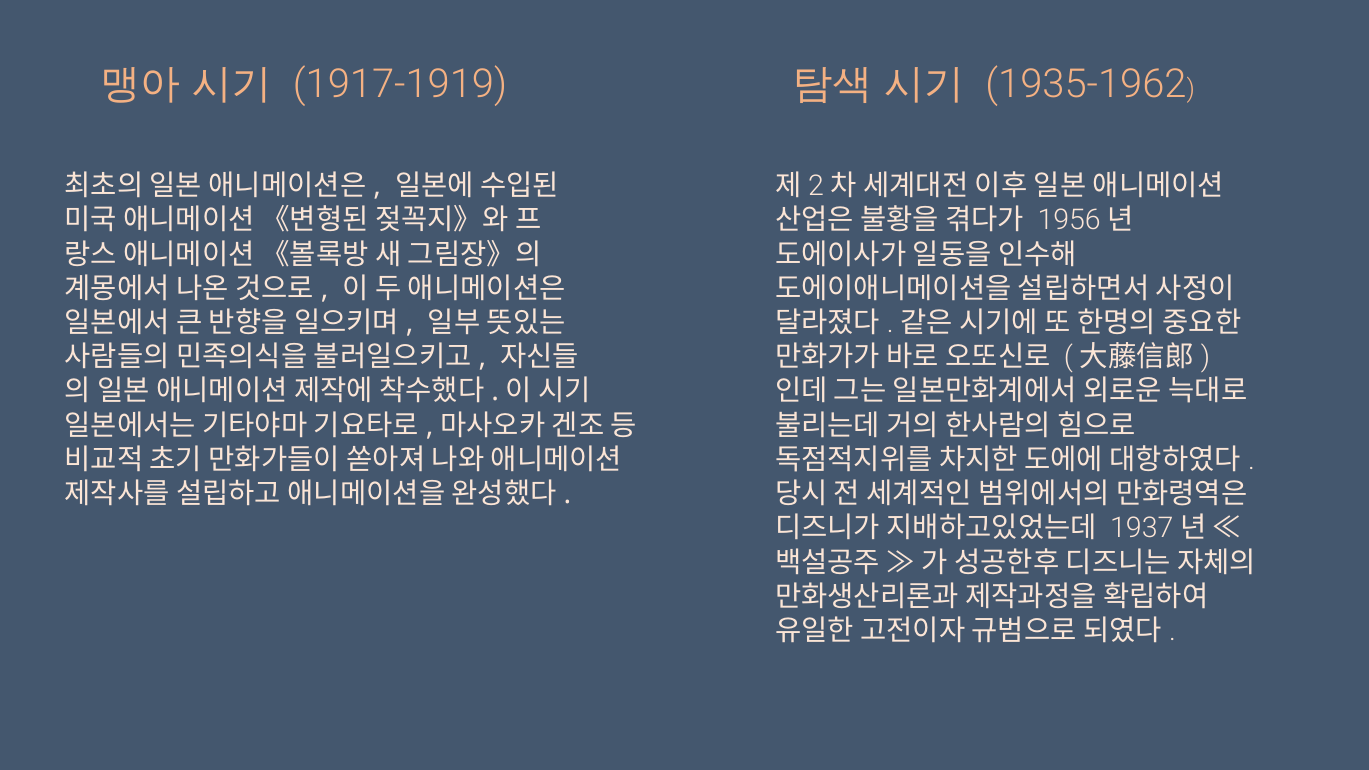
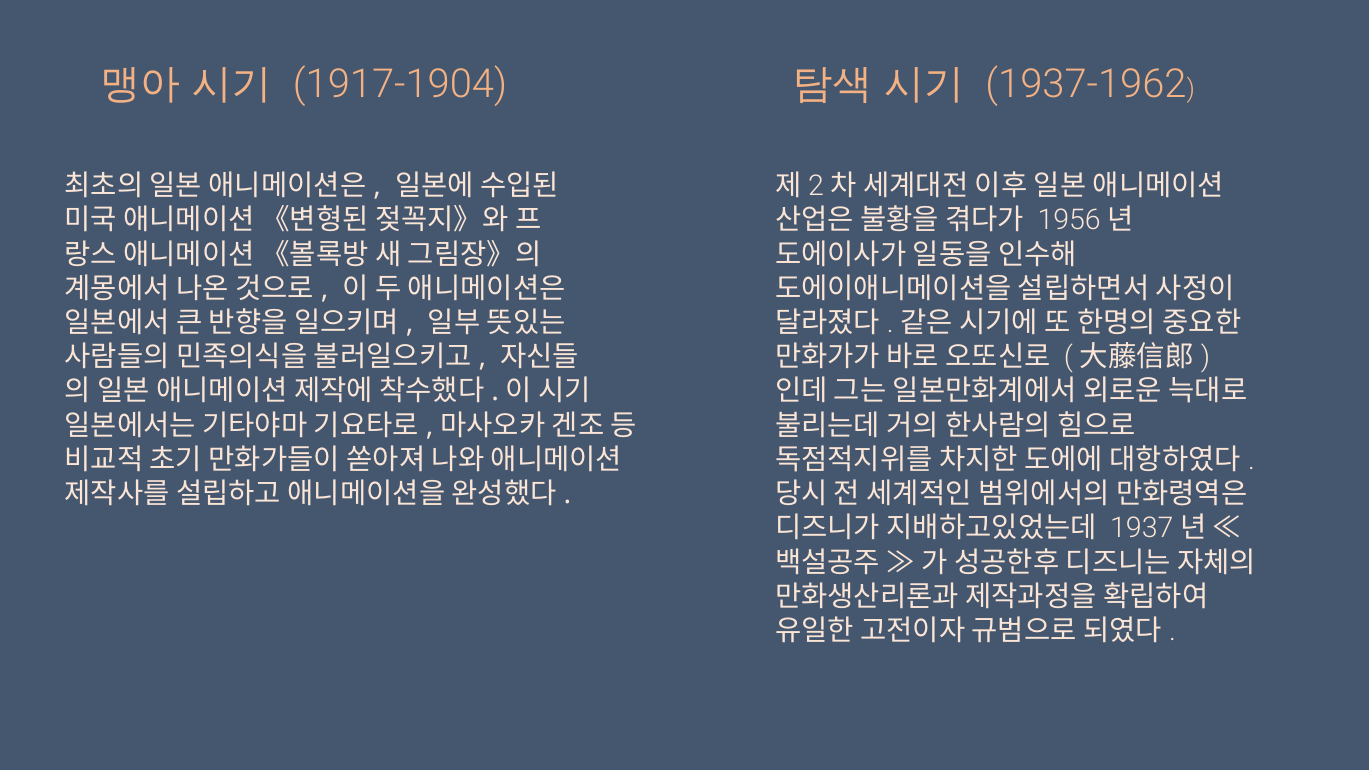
1917-1919: 1917-1919 -> 1917-1904 (400, 85)
1935-1962: 1935-1962 -> 1937-1962 (1086, 85)
